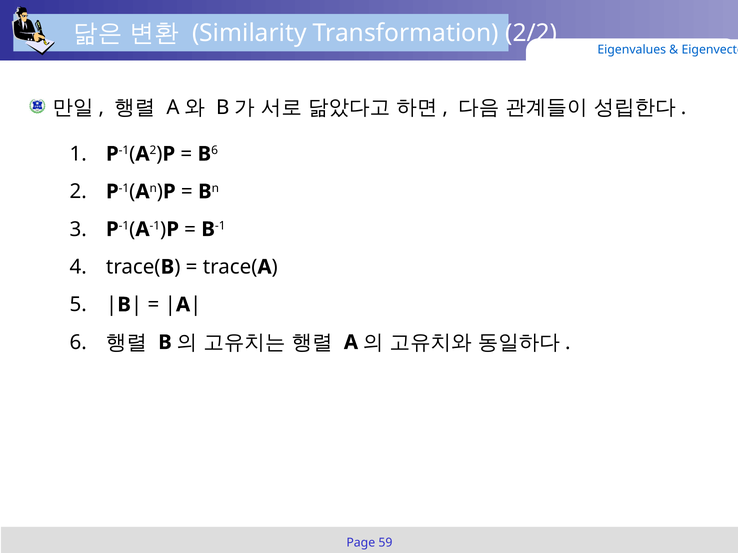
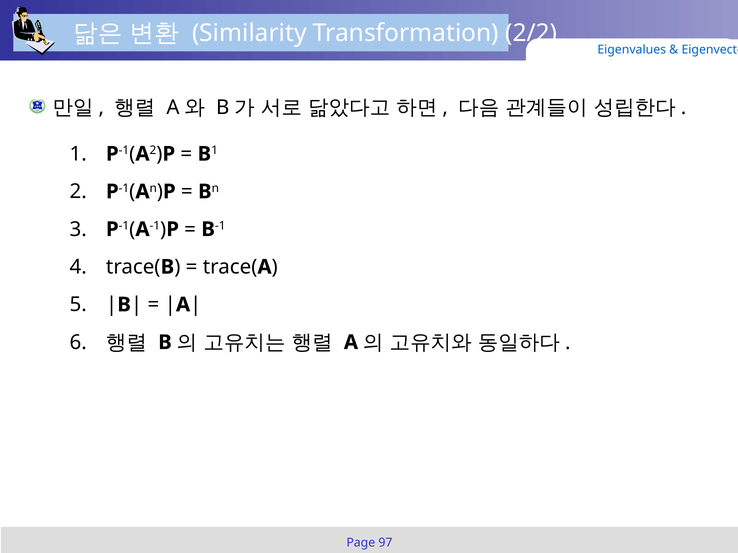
B 6: 6 -> 1 (215, 151)
59: 59 -> 97 (385, 543)
